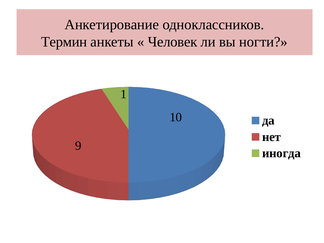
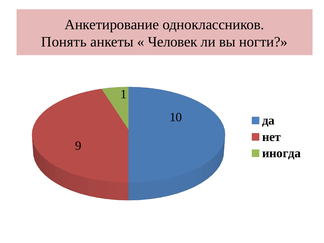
Термин: Термин -> Понять (64, 42)
